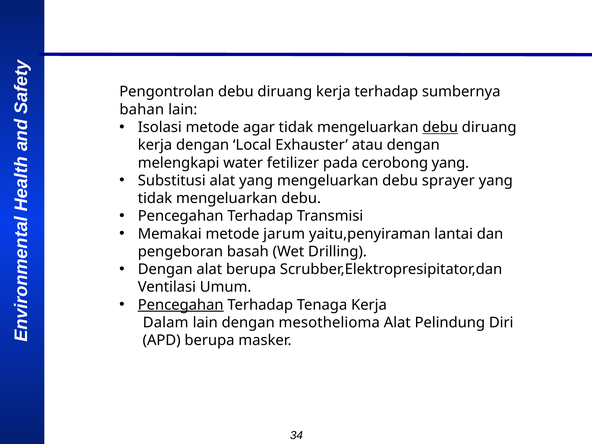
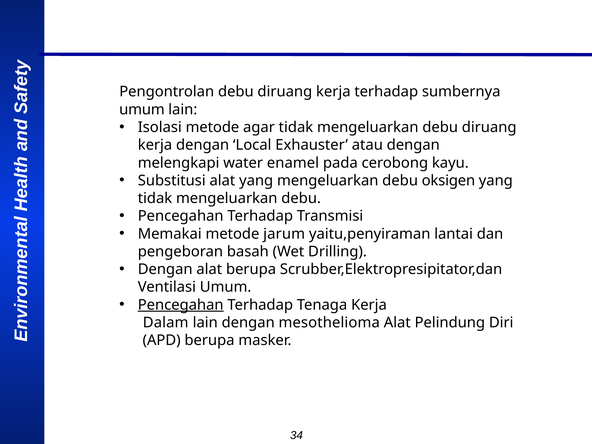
bahan: bahan -> umum (142, 110)
debu underline: present -> none (440, 127)
fetilizer: fetilizer -> enamel (293, 163)
cerobong yang: yang -> kayu (450, 163)
sprayer: sprayer -> oksigen (448, 181)
